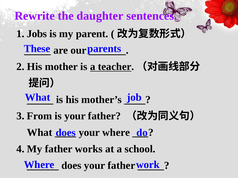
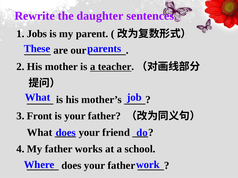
From: From -> Front (39, 116)
your where: where -> friend (116, 133)
